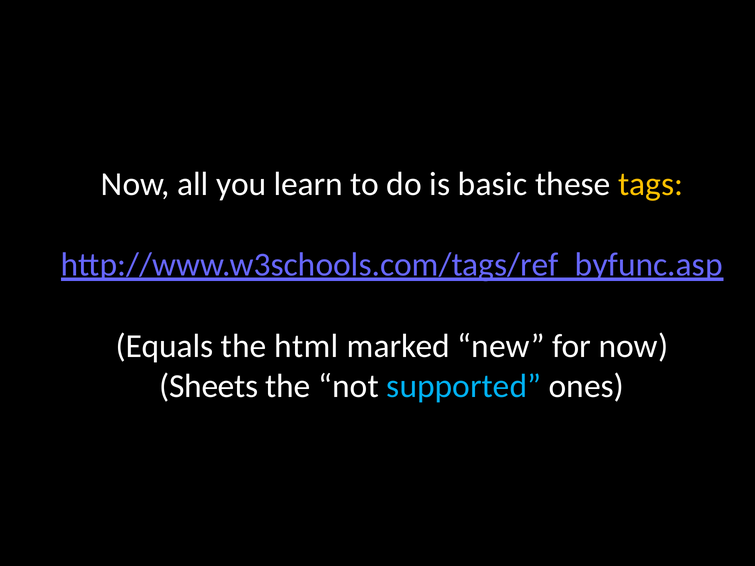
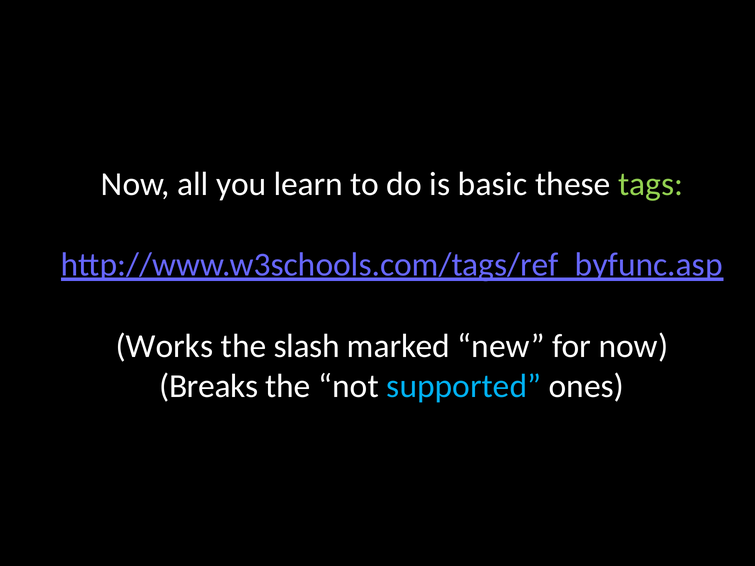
tags colour: yellow -> light green (651, 184)
Equals: Equals -> Works (164, 346)
html: html -> slash (307, 346)
Sheets: Sheets -> Breaks (209, 387)
